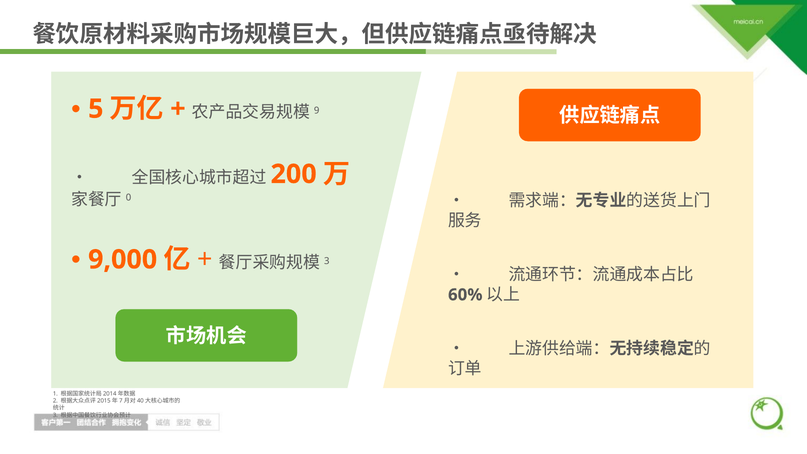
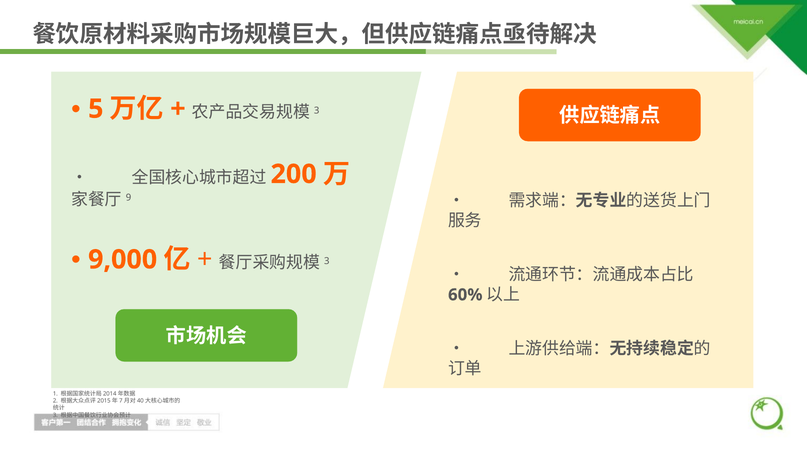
9: 9 -> 3 (317, 110)
0: 0 -> 9 (128, 198)
